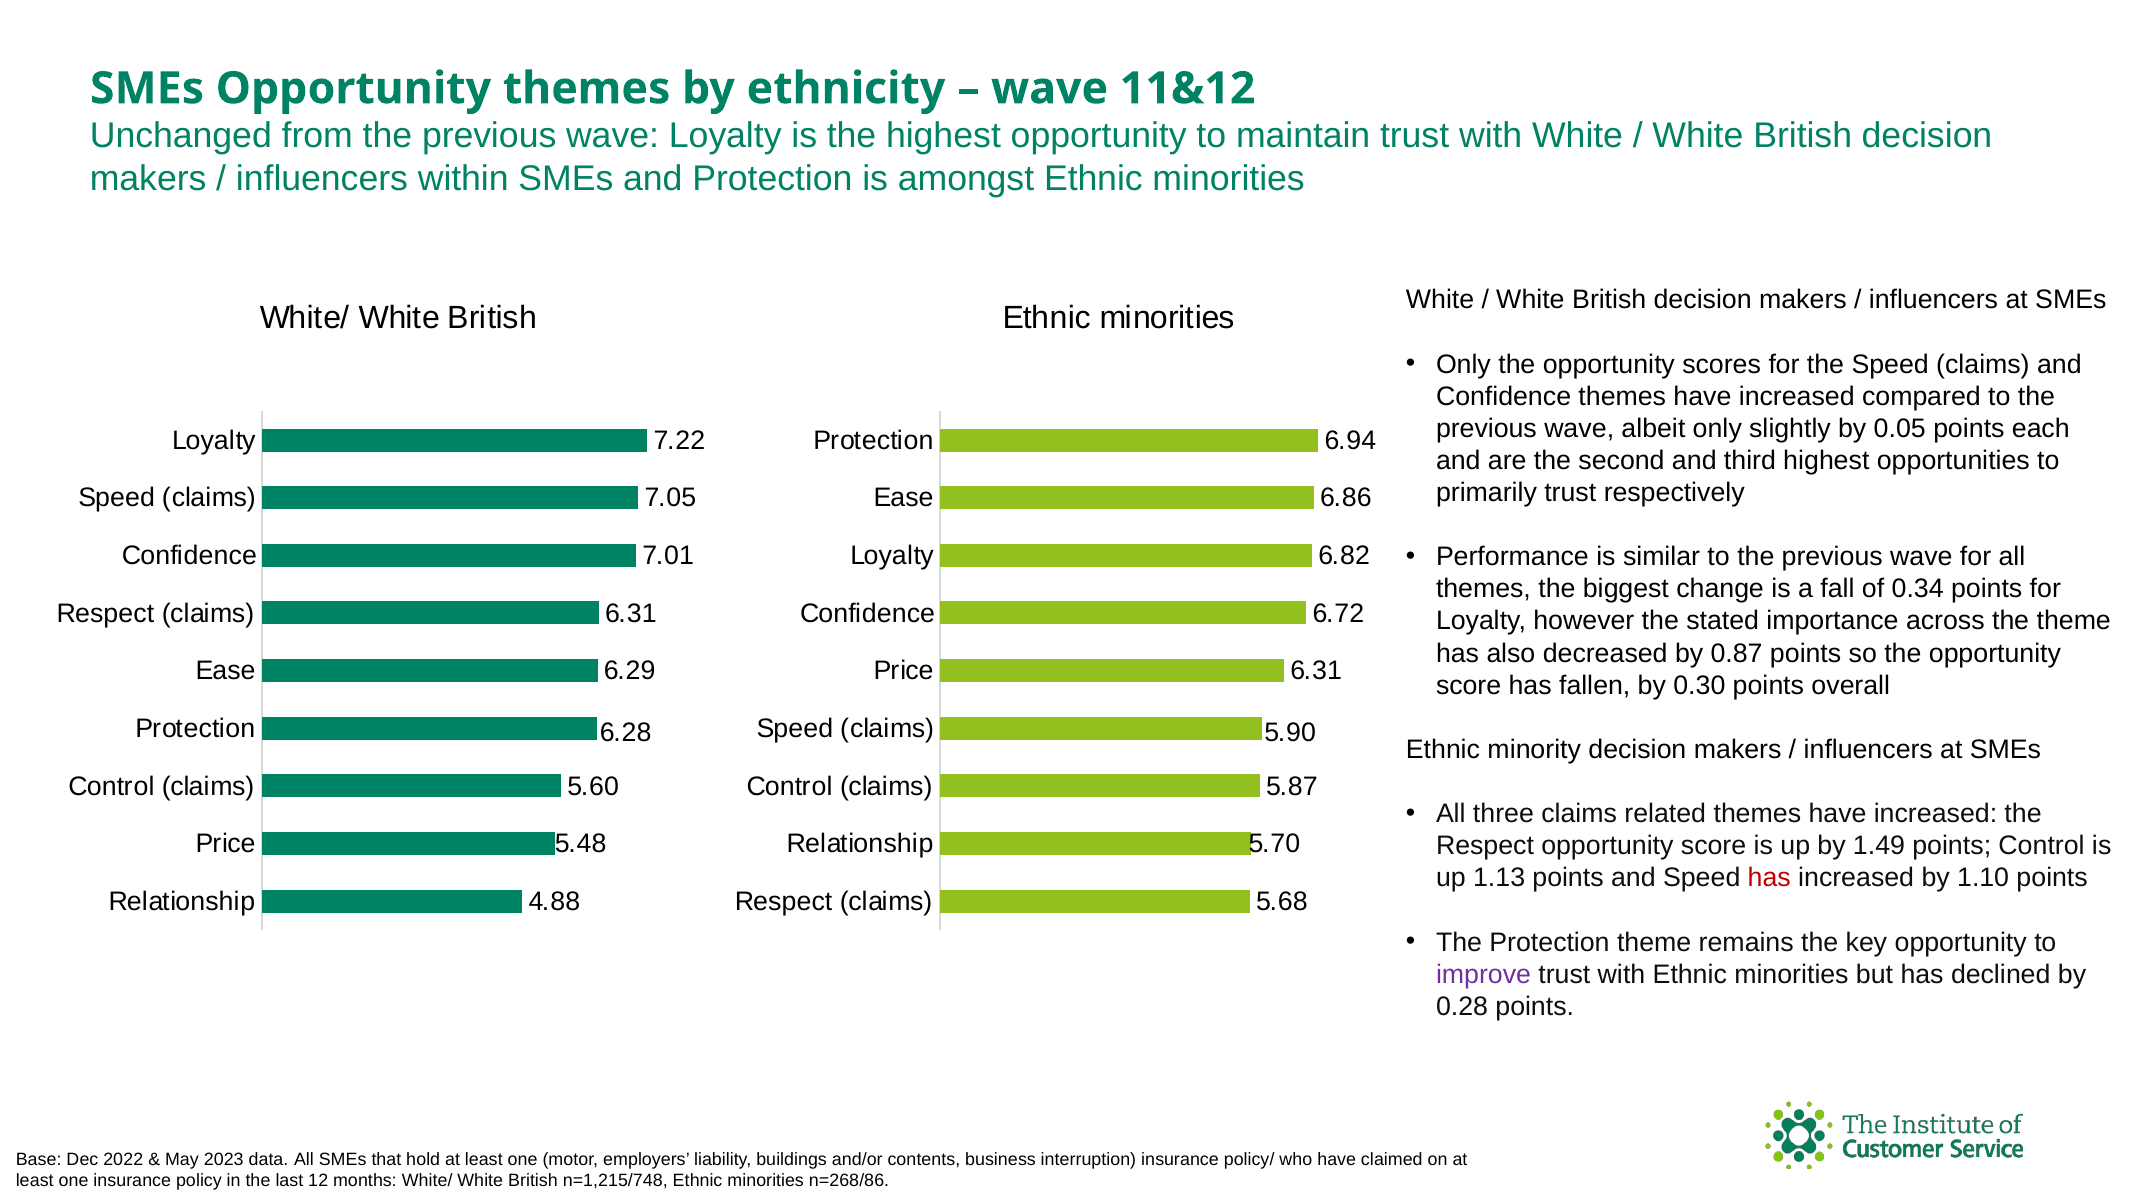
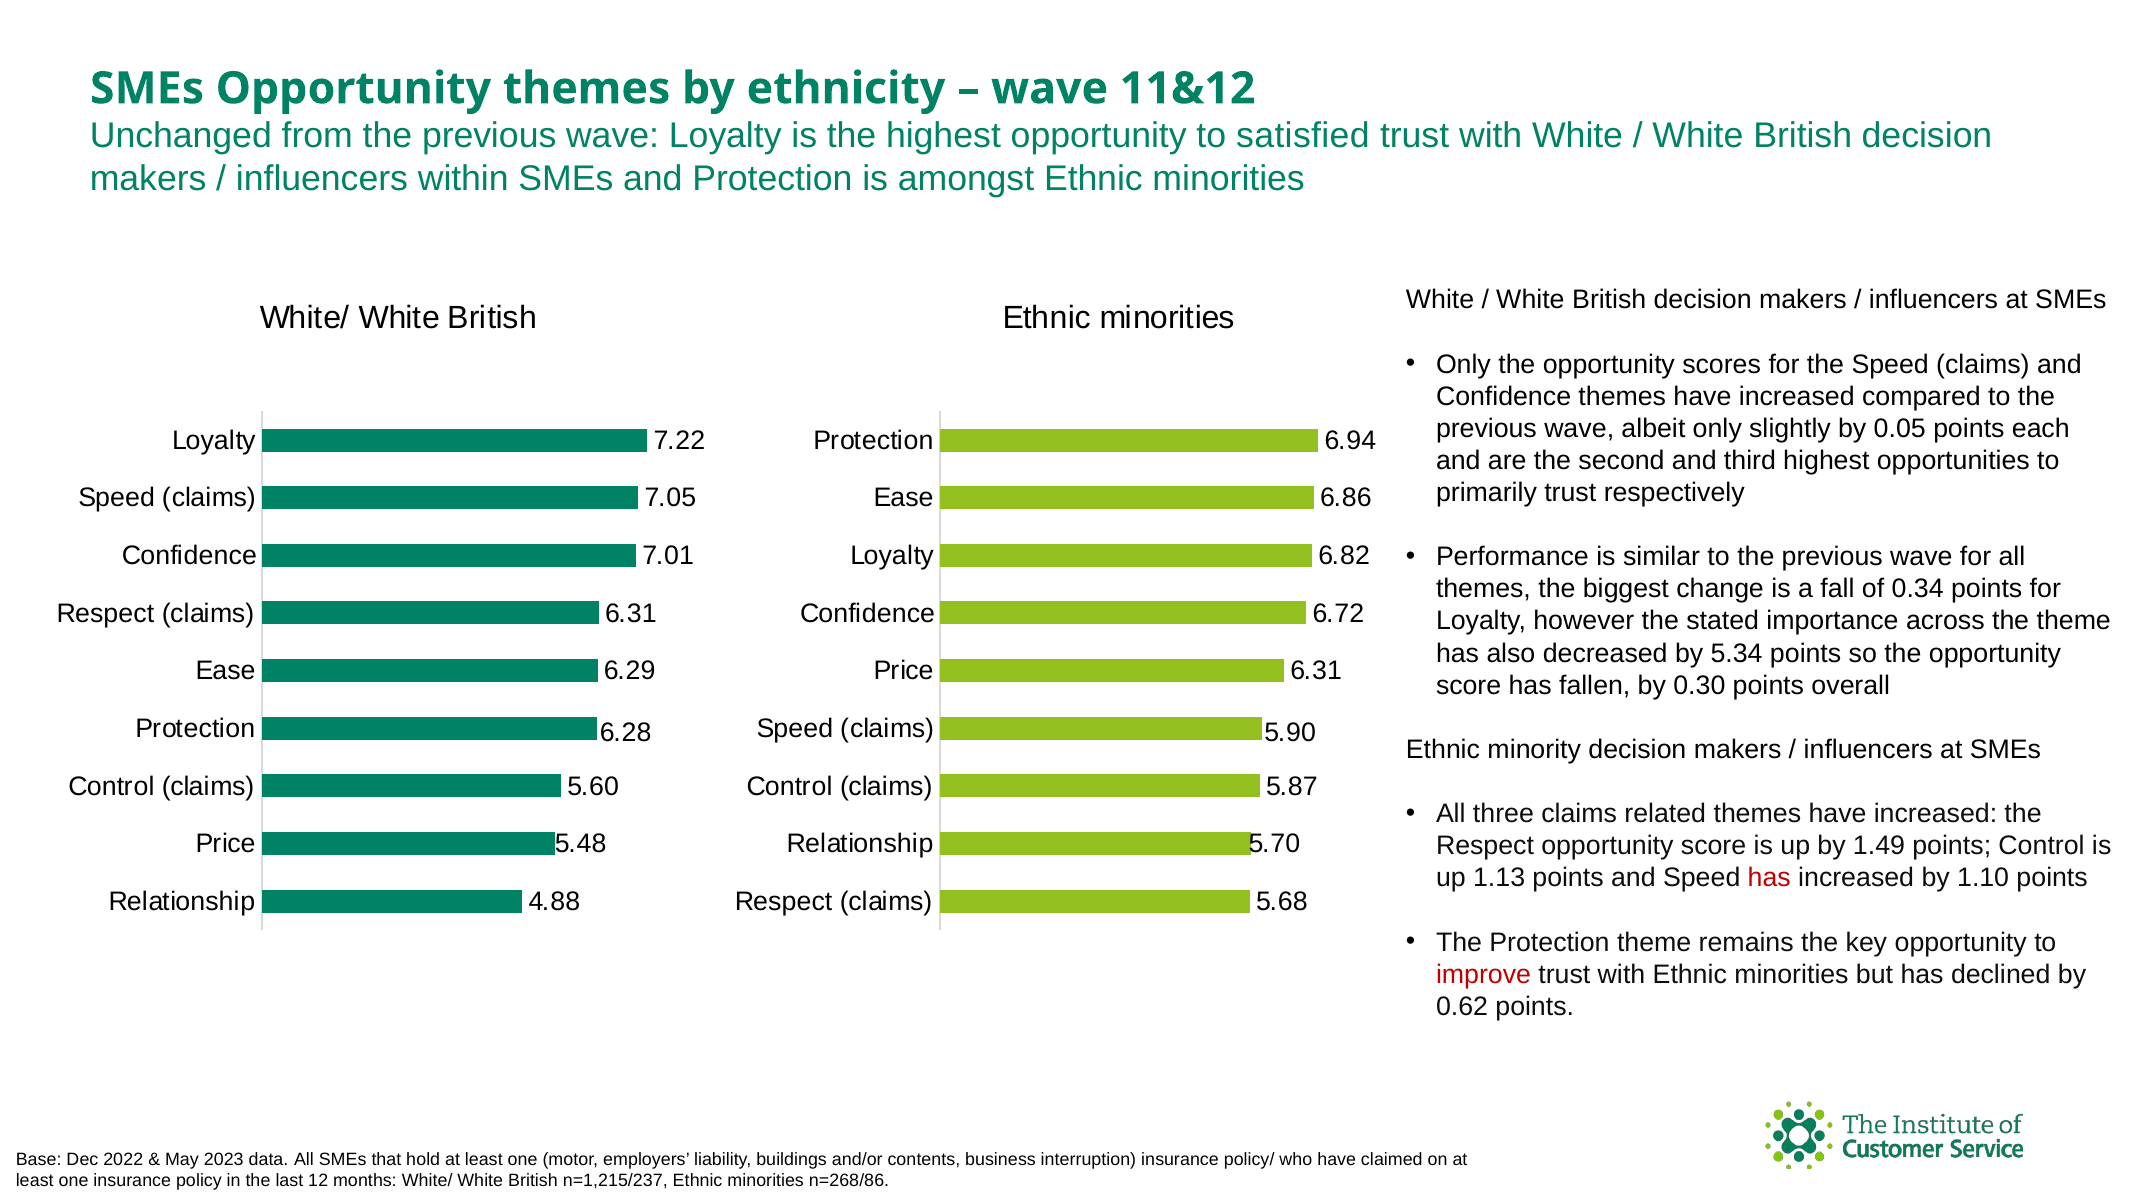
maintain: maintain -> satisfied (1303, 136)
0.87: 0.87 -> 5.34 (1737, 653)
improve colour: purple -> red (1484, 975)
0.28: 0.28 -> 0.62 (1462, 1007)
n=1,215/748: n=1,215/748 -> n=1,215/237 (615, 1181)
